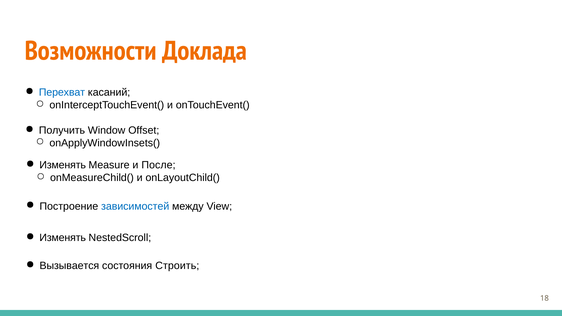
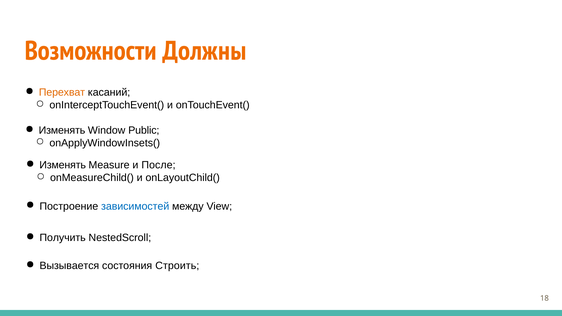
Доклада: Доклада -> Должны (204, 51)
Перехват colour: blue -> orange (62, 92)
Получить: Получить -> Изменять (62, 130)
Offset: Offset -> Public (144, 130)
Изменять: Изменять -> Получить (63, 238)
